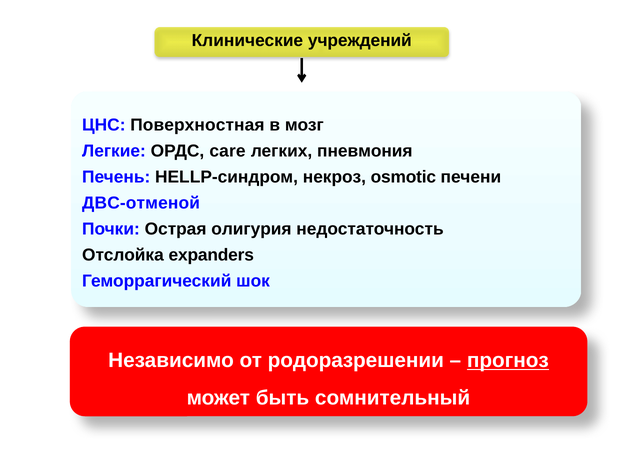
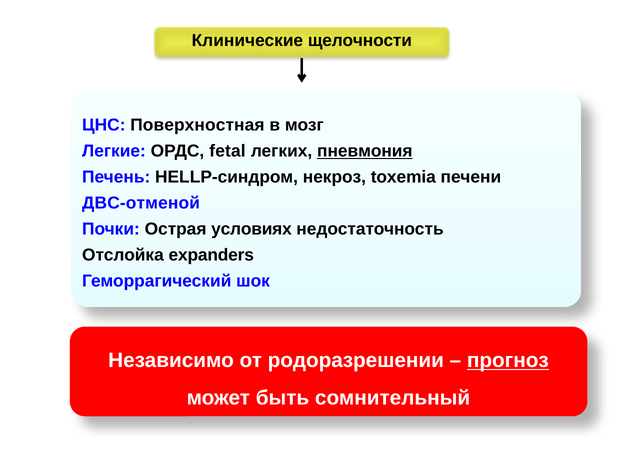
учреждений: учреждений -> щелочности (360, 40)
care: care -> fetal (227, 151)
пневмония underline: none -> present (365, 151)
osmotic: osmotic -> toxemia (403, 177)
олигурия: олигурия -> условиях (251, 229)
